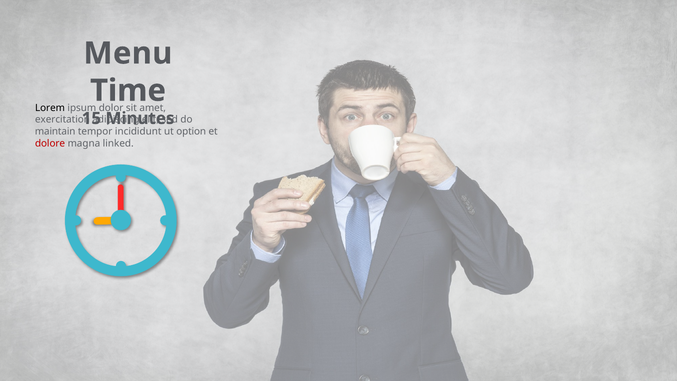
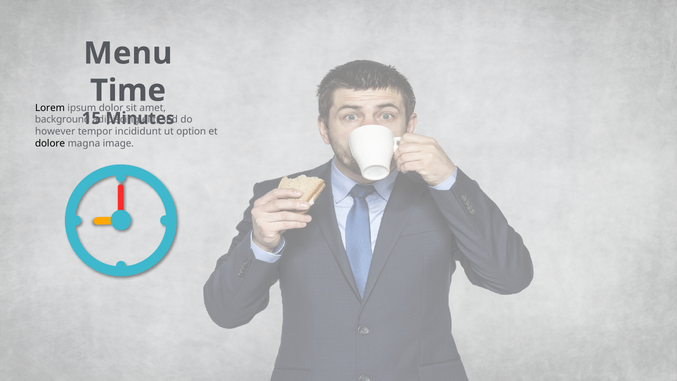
exercitation: exercitation -> background (62, 120)
maintain: maintain -> however (55, 132)
dolore colour: red -> black (50, 143)
linked: linked -> image (118, 143)
